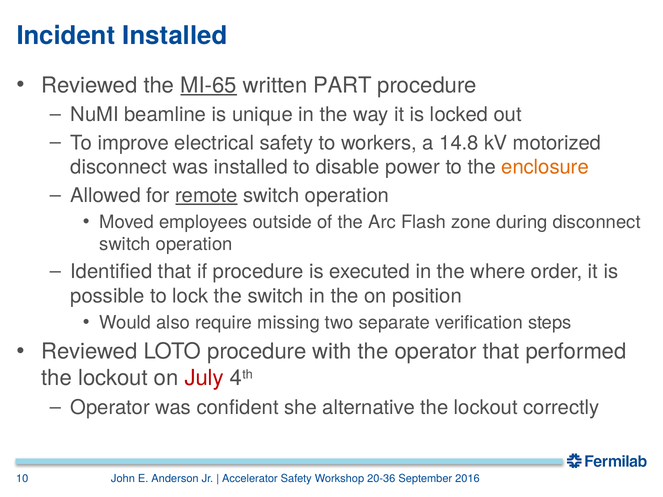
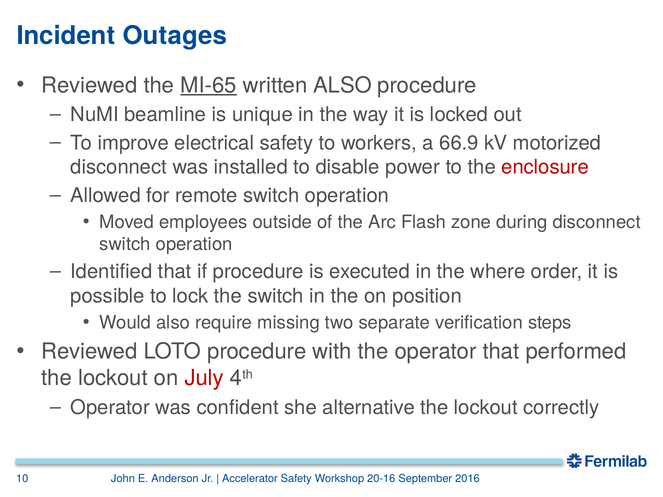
Incident Installed: Installed -> Outages (175, 36)
written PART: PART -> ALSO (343, 85)
14.8: 14.8 -> 66.9 (459, 143)
enclosure colour: orange -> red (545, 167)
remote underline: present -> none (207, 196)
20-36: 20-36 -> 20-16 (381, 479)
